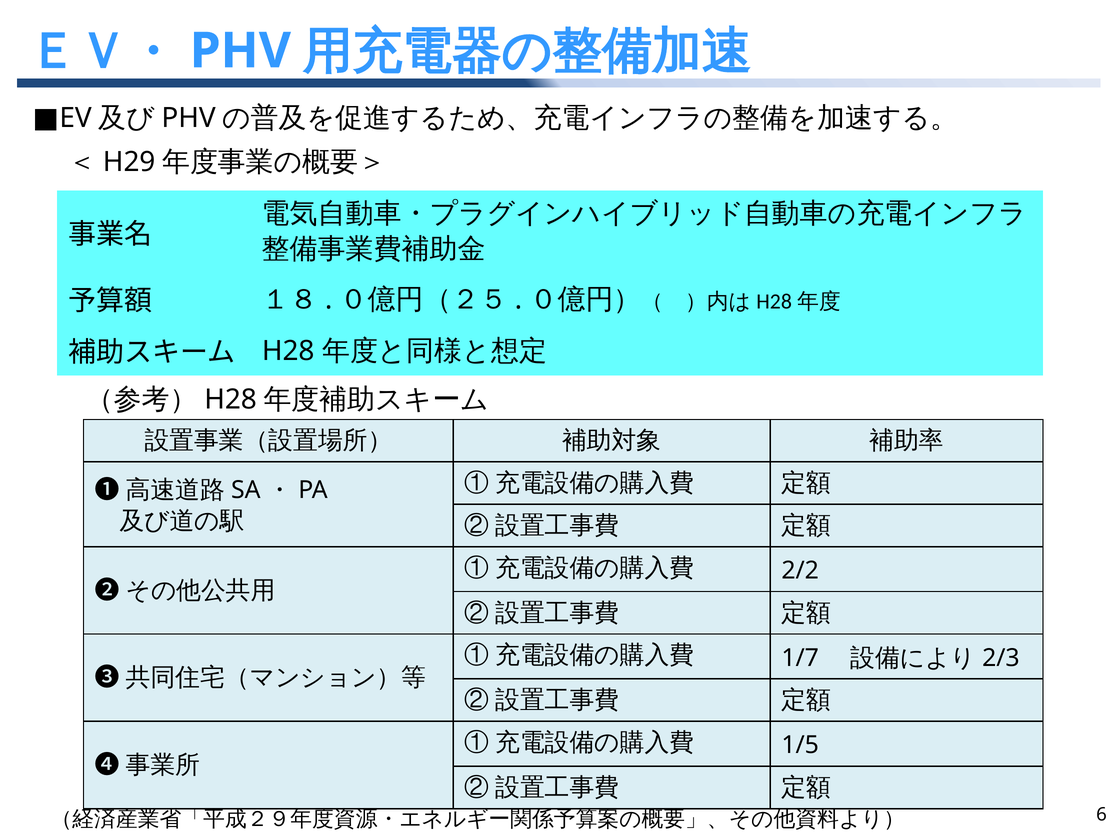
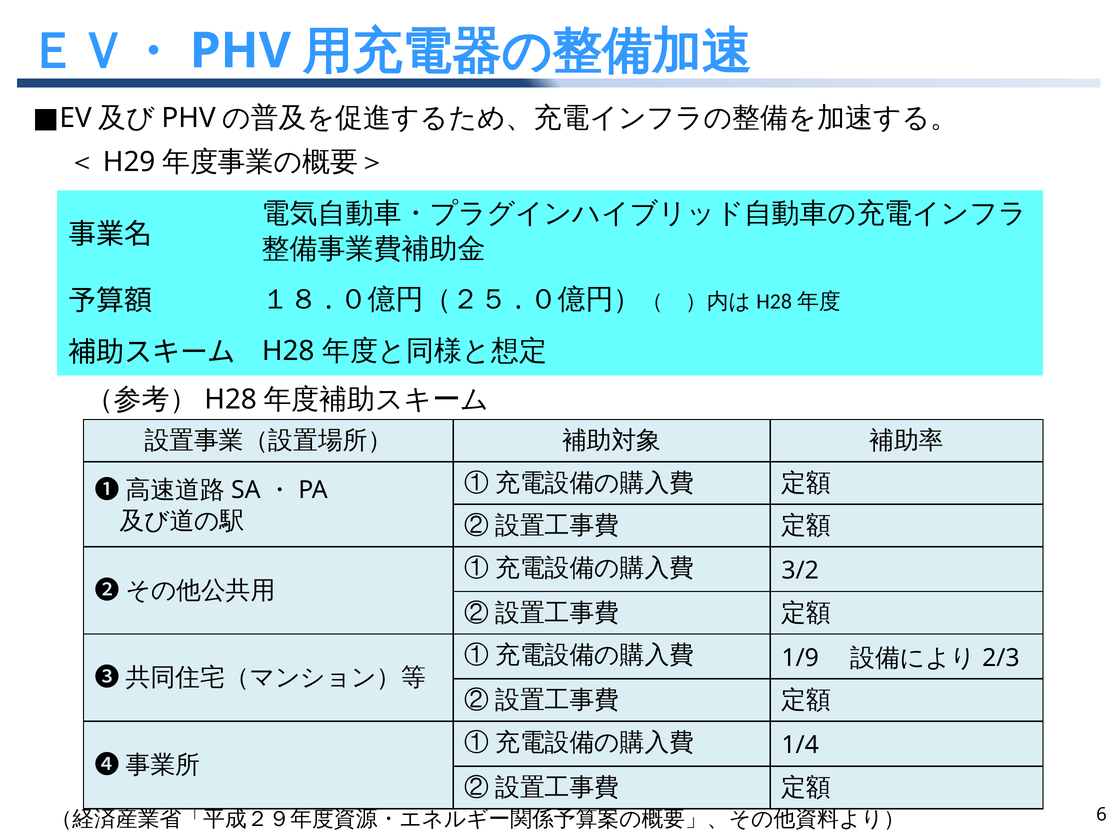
2/2: 2/2 -> 3/2 (800, 570)
1/7: 1/7 -> 1/9 (800, 657)
1/5: 1/5 -> 1/4 (800, 745)
